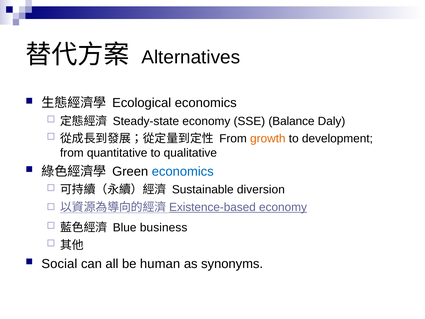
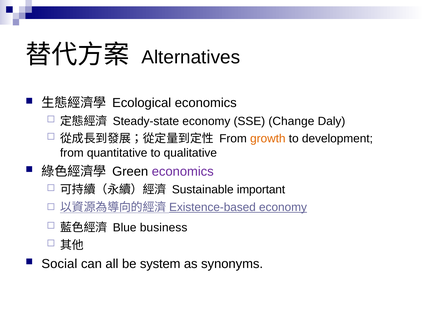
Balance: Balance -> Change (291, 121)
economics colour: blue -> purple (183, 171)
diversion: diversion -> important (261, 190)
human: human -> system (160, 264)
